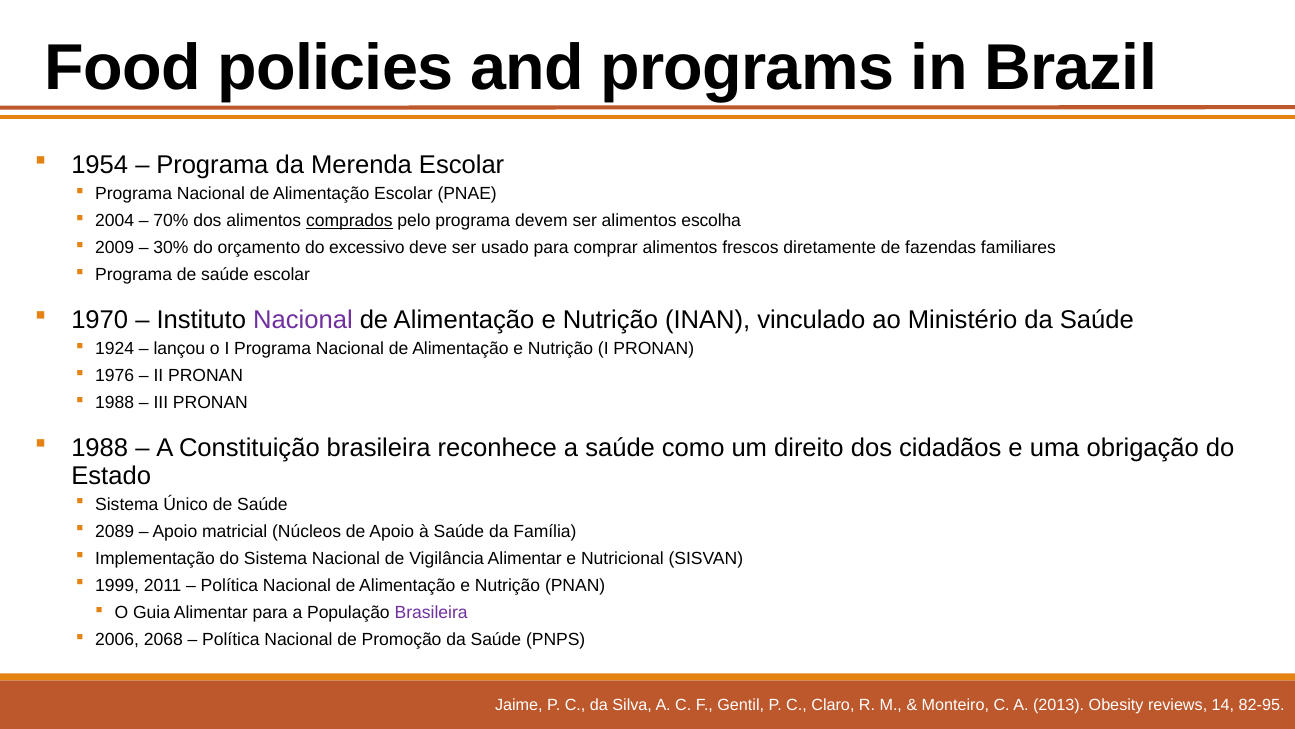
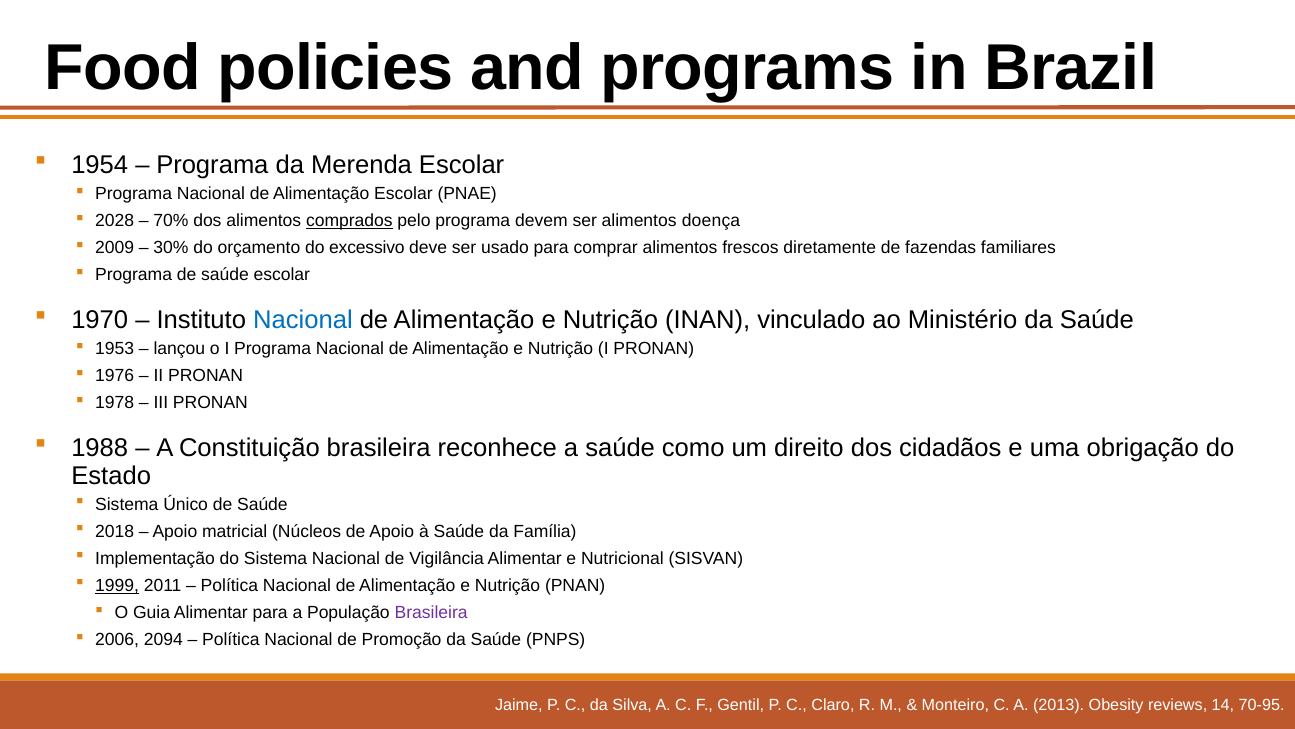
2004: 2004 -> 2028 (115, 221)
escolha: escolha -> doença (711, 221)
Nacional colour: purple -> blue (303, 320)
1924: 1924 -> 1953 (115, 349)
1988: 1988 -> 1978 (115, 403)
2089: 2089 -> 2018 (115, 531)
1999 underline: none -> present (117, 585)
2068: 2068 -> 2094 (163, 639)
82-95: 82-95 -> 70-95 (1262, 704)
